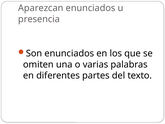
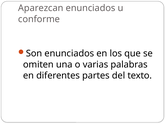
presencia: presencia -> conforme (39, 19)
